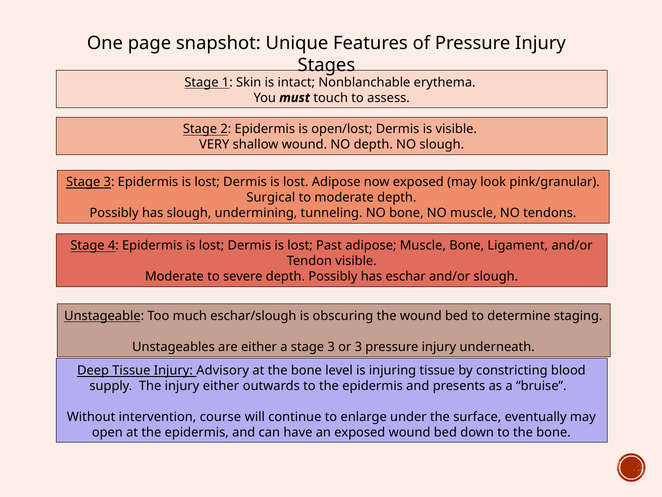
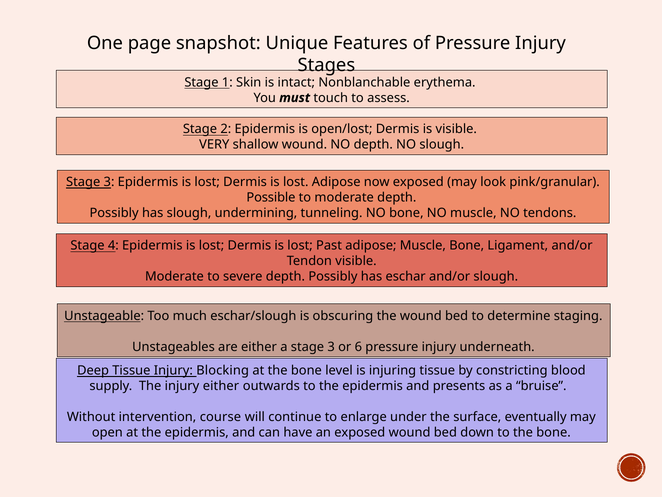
Surgical: Surgical -> Possible (271, 197)
or 3: 3 -> 6 (358, 346)
Advisory: Advisory -> Blocking (223, 370)
